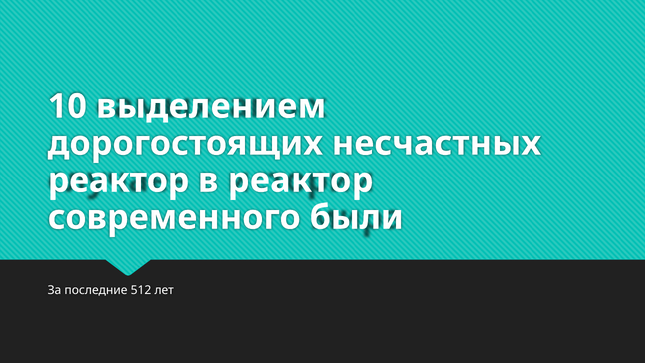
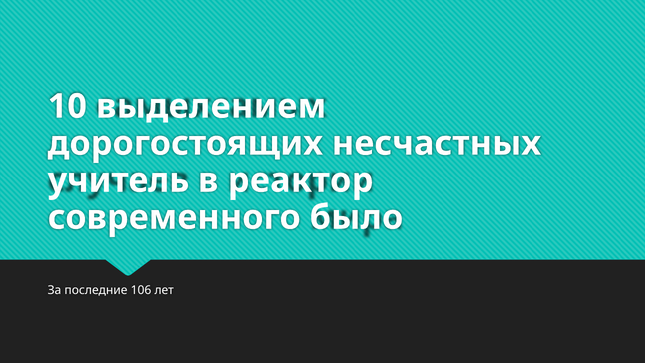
реактор: реактор -> учитель (119, 180)
были: были -> было (356, 217)
512: 512 -> 106 (141, 290)
